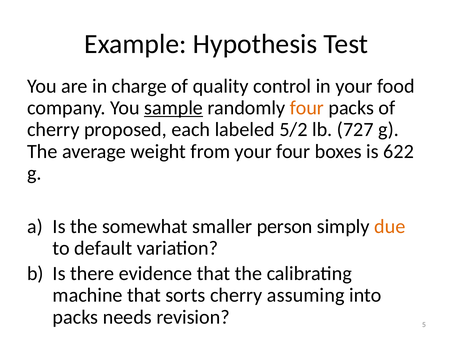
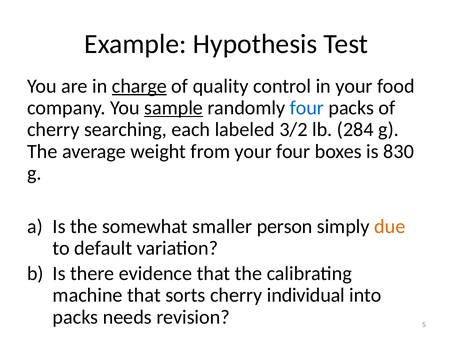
charge underline: none -> present (139, 86)
four colour: orange -> blue (307, 108)
proposed: proposed -> searching (125, 130)
5/2: 5/2 -> 3/2 (293, 130)
727: 727 -> 284 (355, 130)
622: 622 -> 830 (399, 151)
assuming: assuming -> individual (306, 295)
